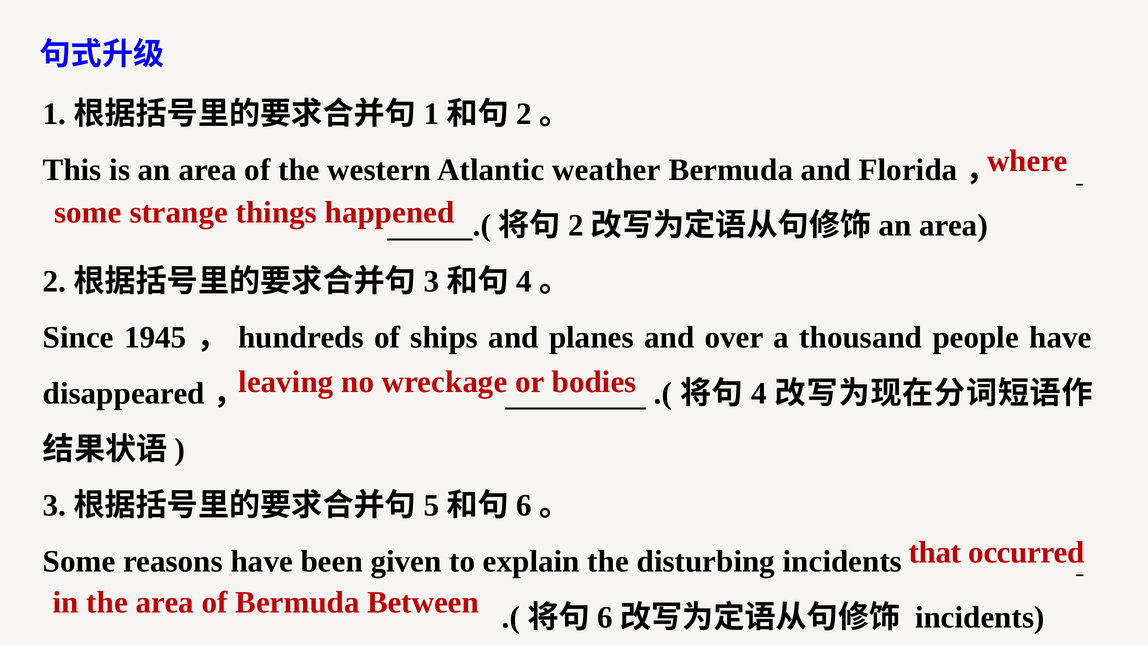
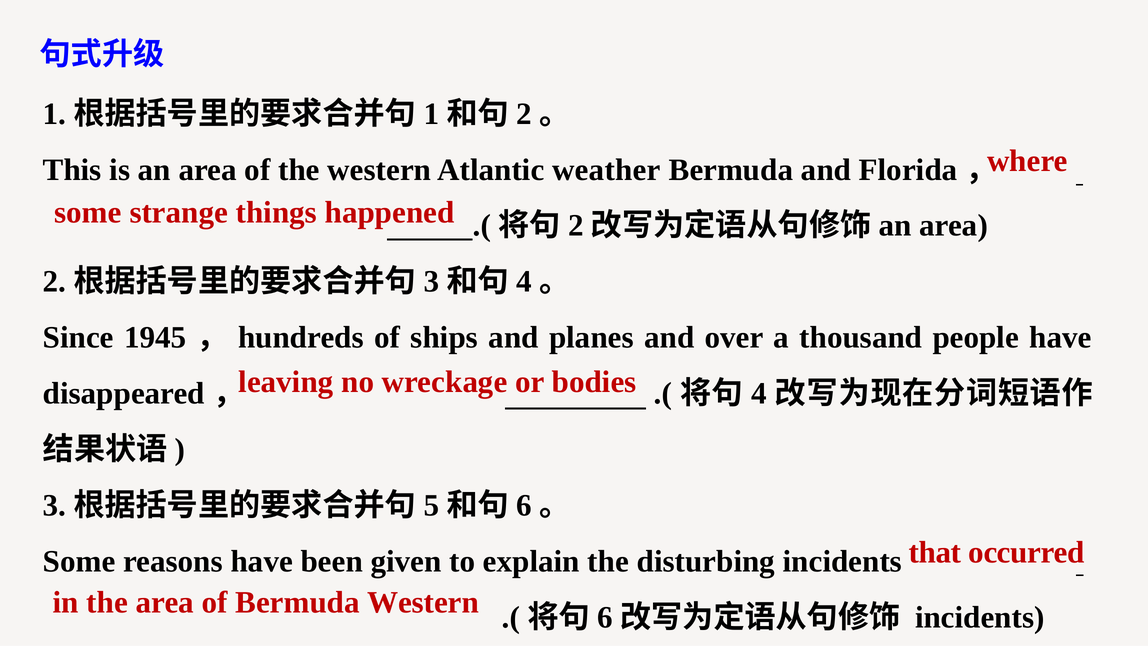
Bermuda Between: Between -> Western (423, 602)
